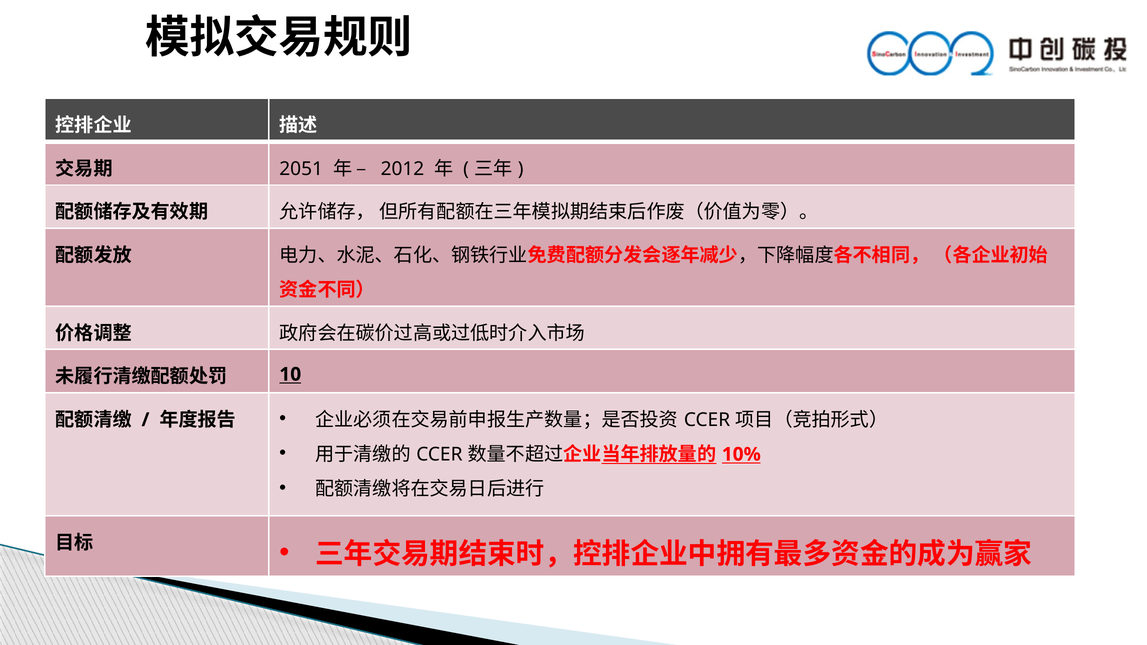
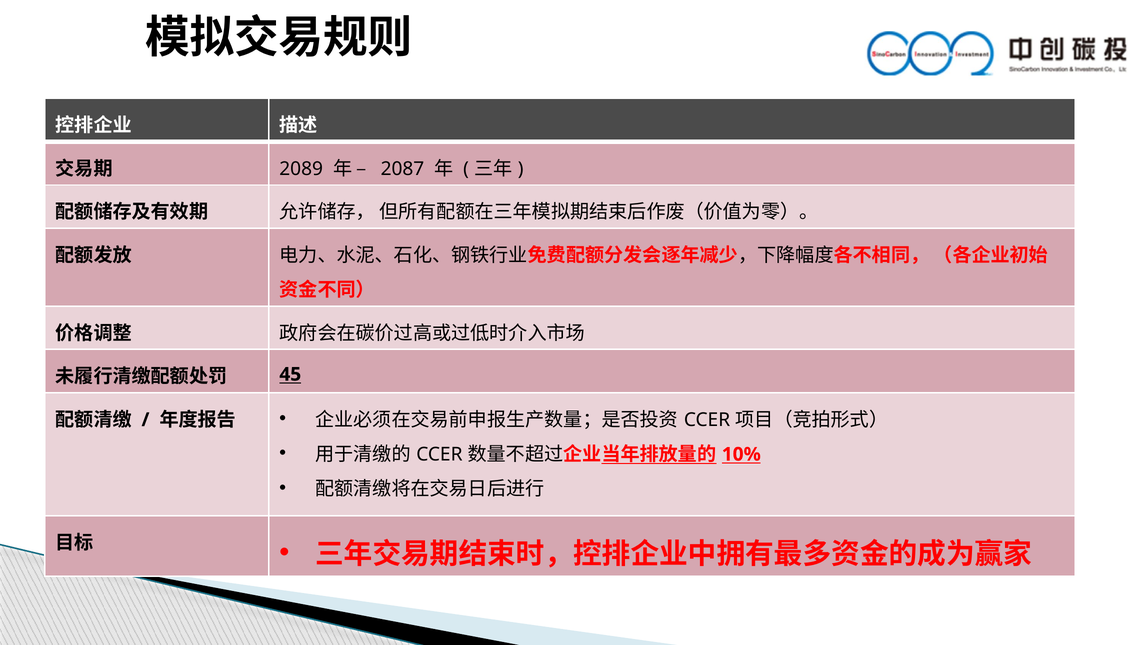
2051: 2051 -> 2089 (301, 169)
2012: 2012 -> 2087 (402, 169)
10: 10 -> 45 (290, 374)
